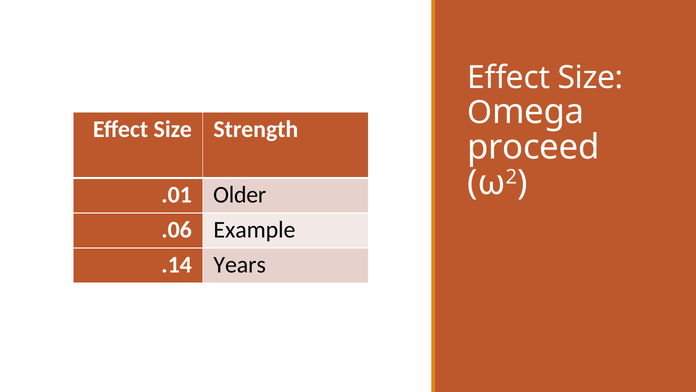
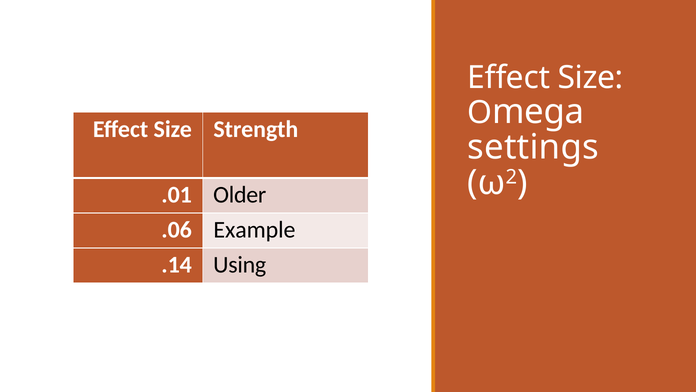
proceed: proceed -> settings (533, 147)
Years: Years -> Using (240, 265)
